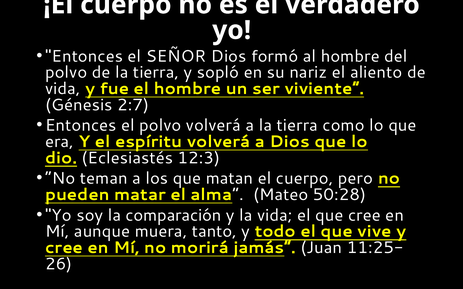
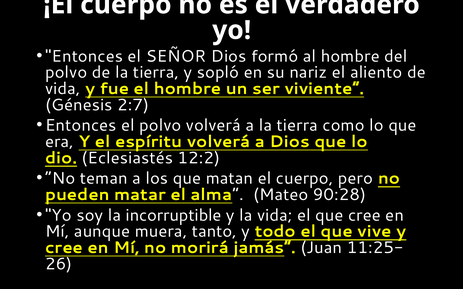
12:3: 12:3 -> 12:2 (199, 158)
50:28: 50:28 -> 90:28 (340, 195)
comparación: comparación -> incorruptible (174, 216)
